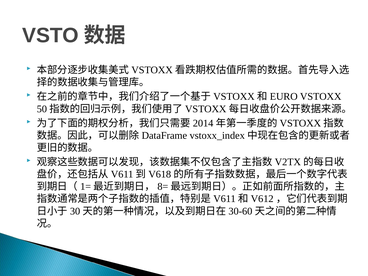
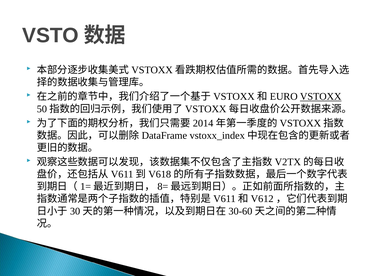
VSTOXX underline: none -> present (321, 97)
